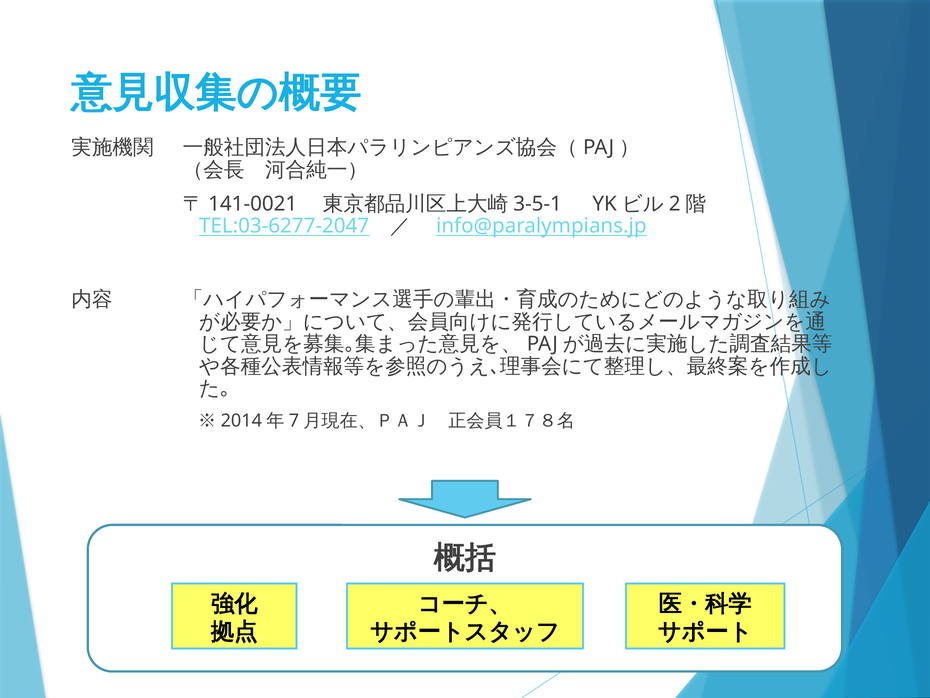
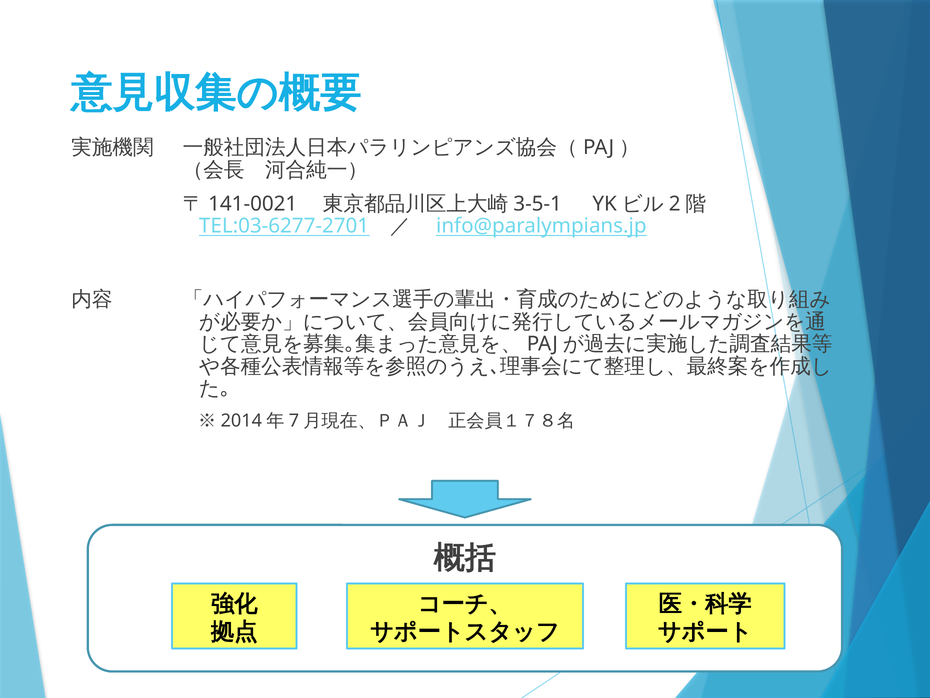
TEL:03-6277-2047: TEL:03-6277-2047 -> TEL:03-6277-2701 (284, 226)
